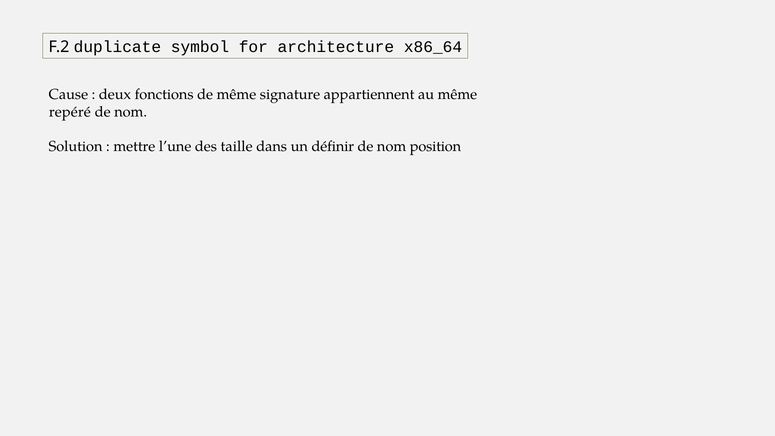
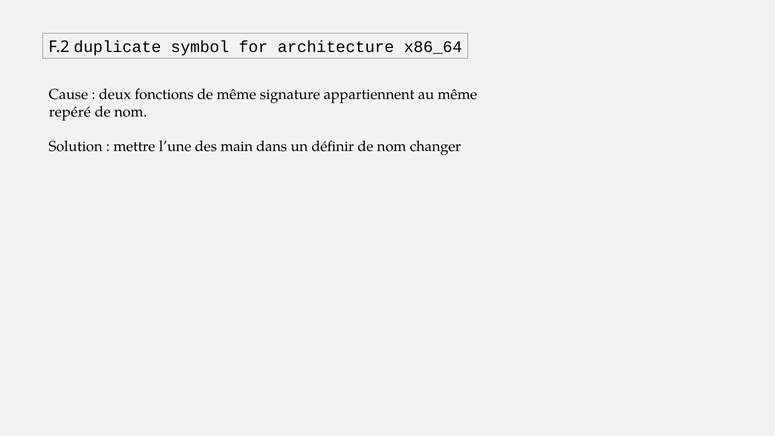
taille: taille -> main (237, 147)
position: position -> changer (435, 147)
